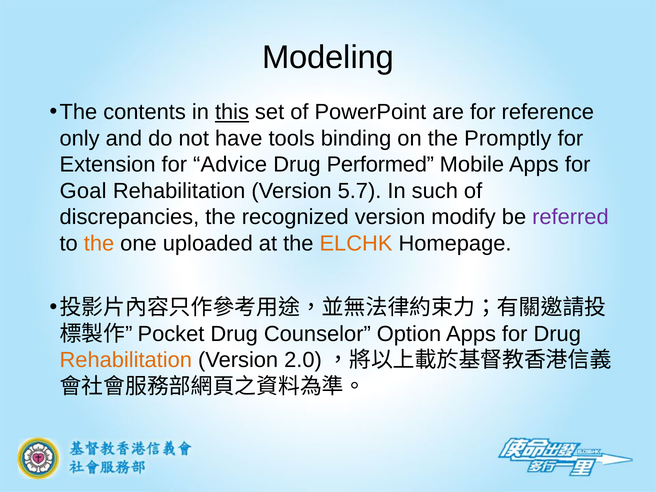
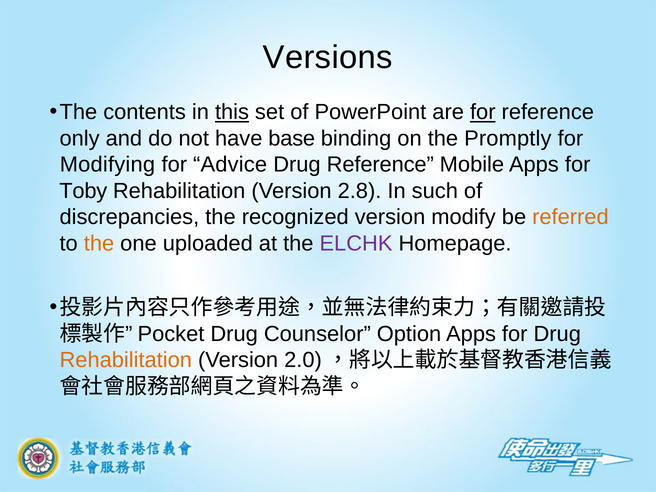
Modeling: Modeling -> Versions (328, 58)
for underline: none -> present (483, 112)
tools: tools -> base (292, 138)
Extension: Extension -> Modifying (107, 165)
Drug Performed: Performed -> Reference (380, 165)
Goal: Goal -> Toby (83, 191)
5.7: 5.7 -> 2.8 (360, 191)
referred colour: purple -> orange (570, 217)
ELCHK colour: orange -> purple (356, 243)
